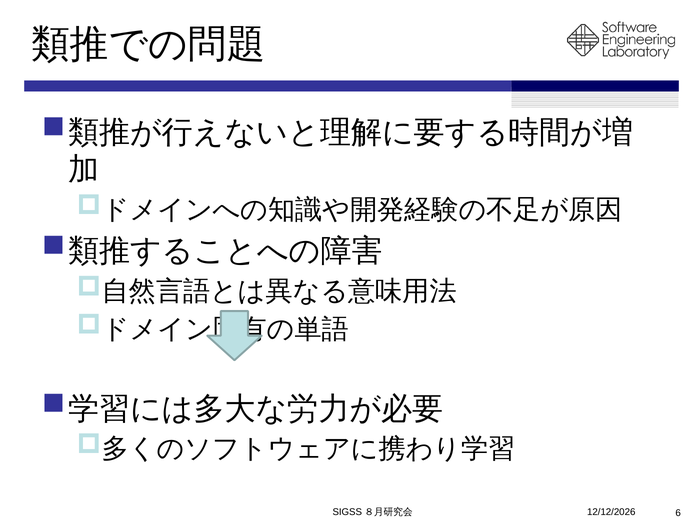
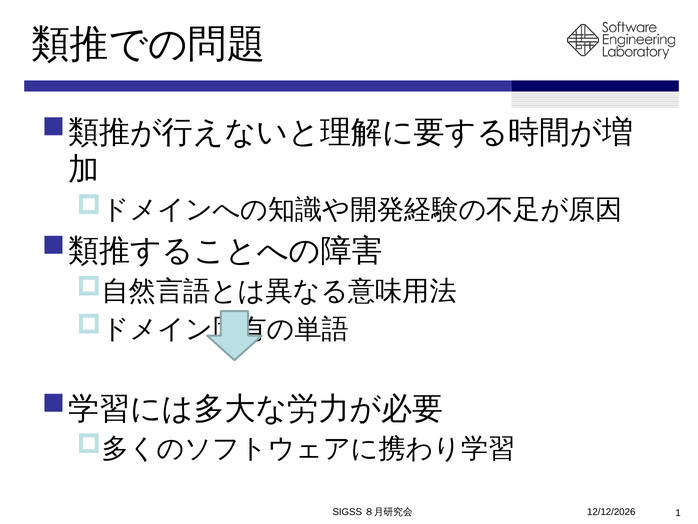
6: 6 -> 1 (678, 513)
